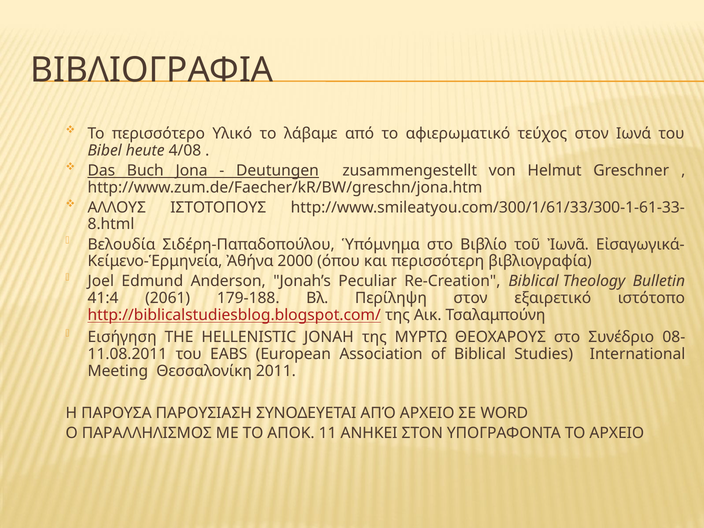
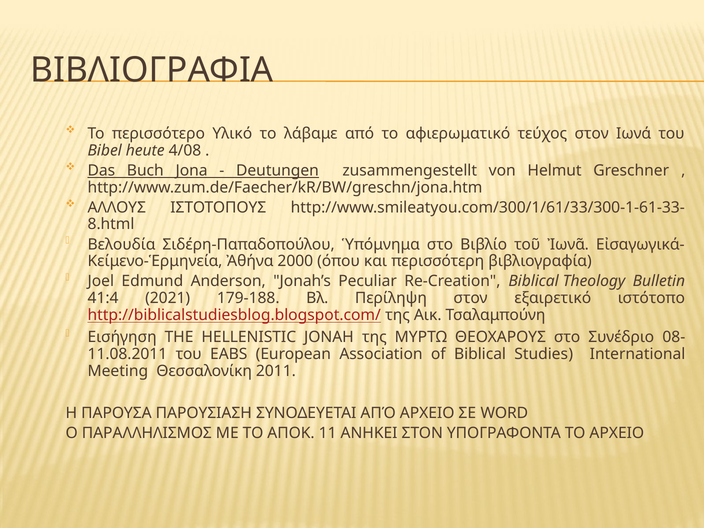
2061: 2061 -> 2021 (168, 298)
